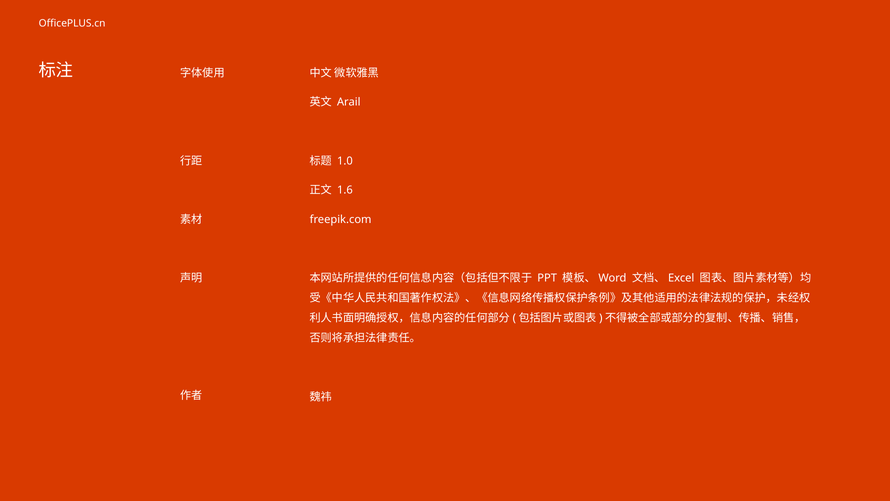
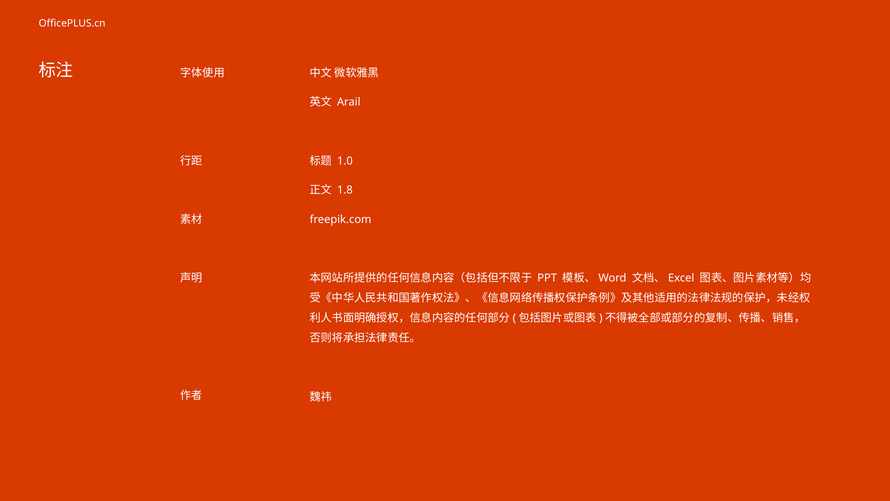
1.6: 1.6 -> 1.8 (345, 190)
